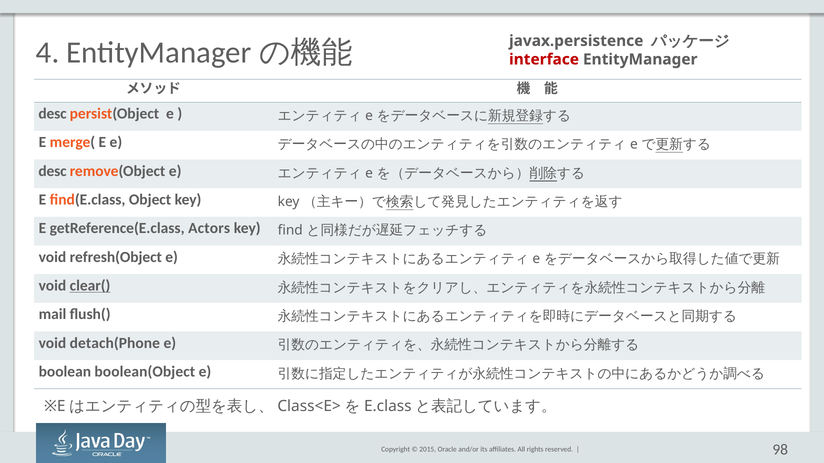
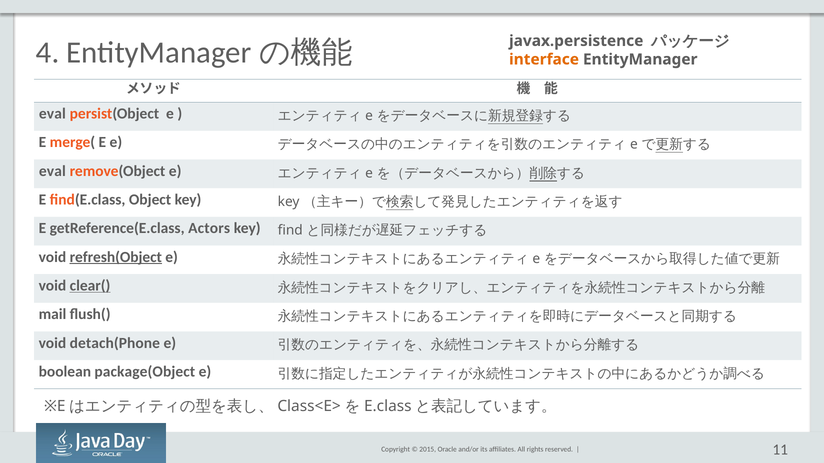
interface colour: red -> orange (544, 59)
desc: desc -> eval (52, 114)
desc: desc -> eval (52, 171)
refresh(Object underline: none -> present (116, 257)
boolean(Object: boolean(Object -> package(Object (145, 372)
98: 98 -> 11 (780, 450)
